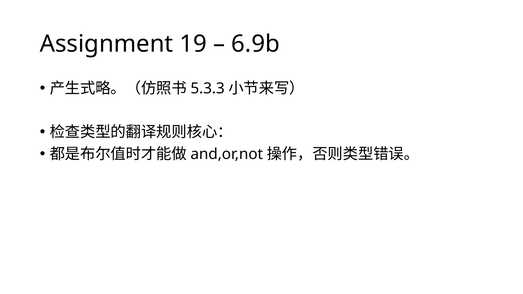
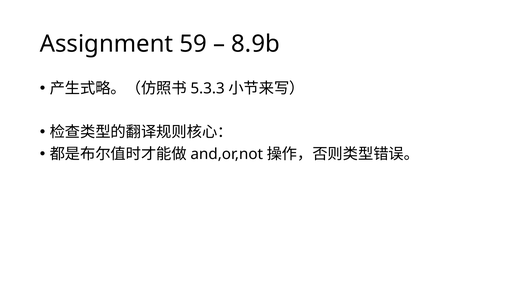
19: 19 -> 59 (193, 44)
6.9b: 6.9b -> 8.9b (256, 44)
